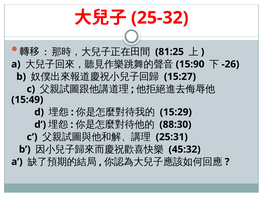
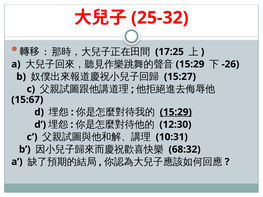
81:25: 81:25 -> 17:25 (169, 52)
15:90: 15:90 -> 15:29 (190, 64)
15:49: 15:49 -> 15:67 (27, 100)
15:29 underline: none -> present (176, 112)
88:30: 88:30 -> 12:30 (175, 125)
25:31: 25:31 -> 10:31 (172, 137)
45:32: 45:32 -> 68:32 (185, 150)
